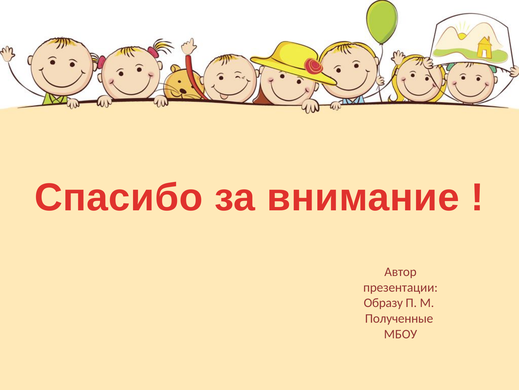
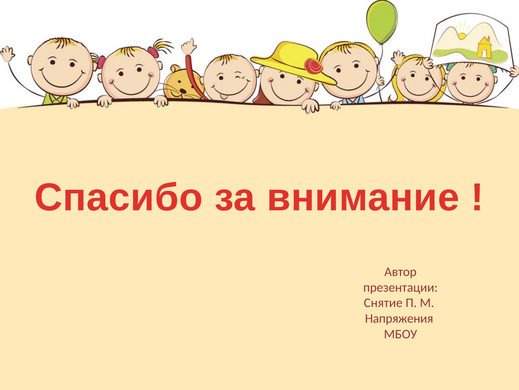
Образу: Образу -> Снятие (383, 302)
Полученные: Полученные -> Напряжения (399, 318)
